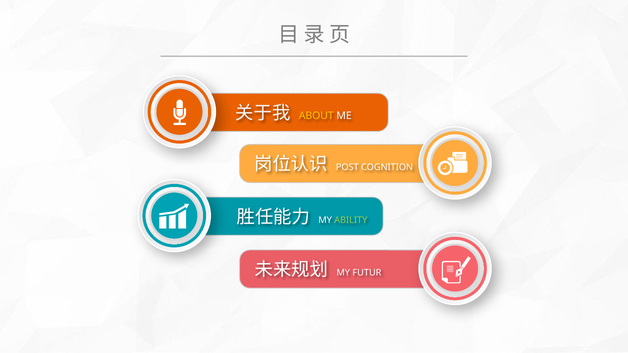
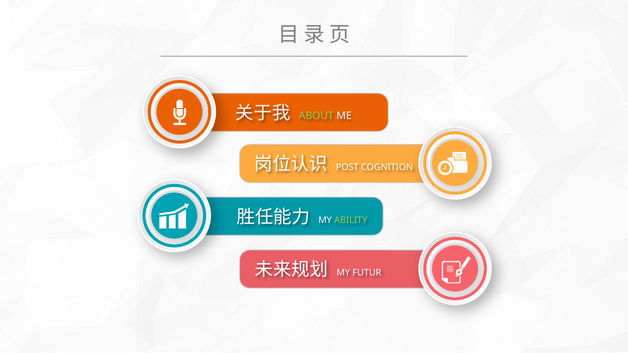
ABOUT colour: yellow -> light green (316, 116)
